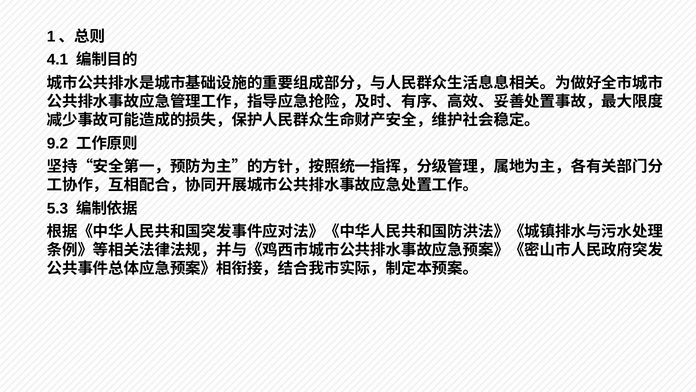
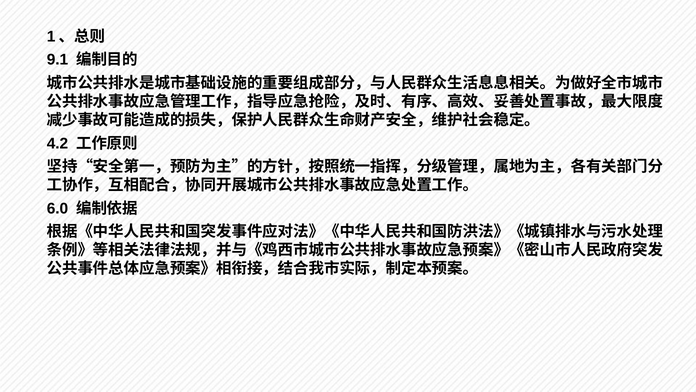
4.1: 4.1 -> 9.1 (57, 60)
9.2: 9.2 -> 4.2 (57, 143)
5.3: 5.3 -> 6.0 (57, 208)
